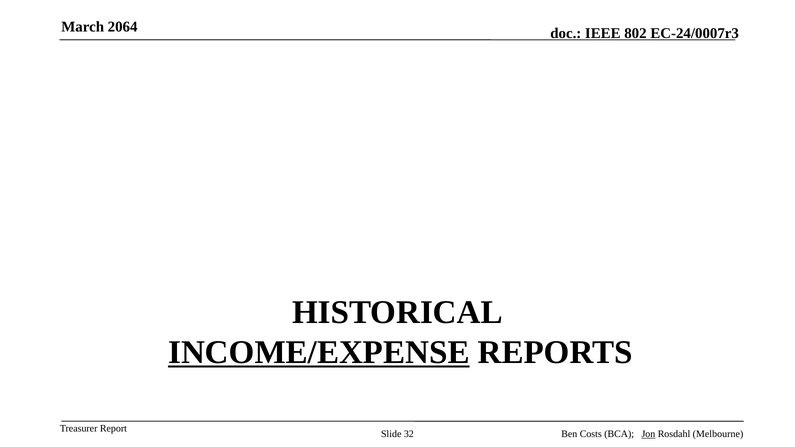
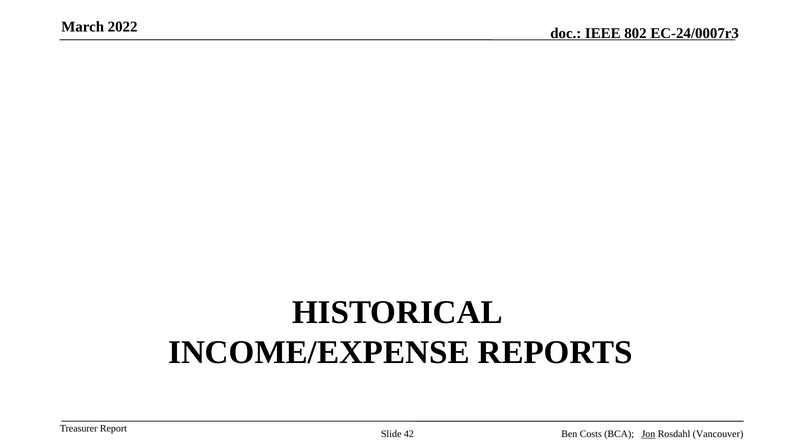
2064: 2064 -> 2022 (123, 27)
INCOME/EXPENSE underline: present -> none (319, 352)
32: 32 -> 42 (409, 434)
Melbourne: Melbourne -> Vancouver (718, 434)
